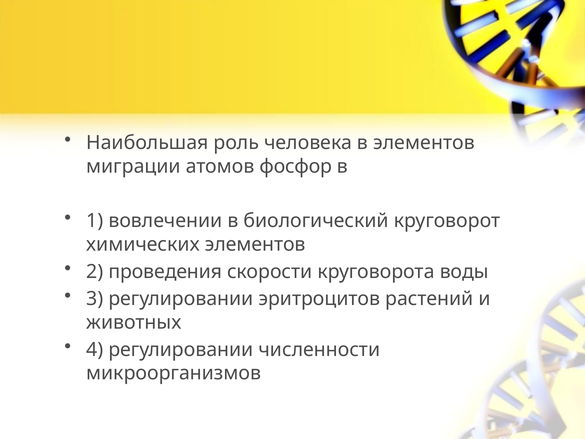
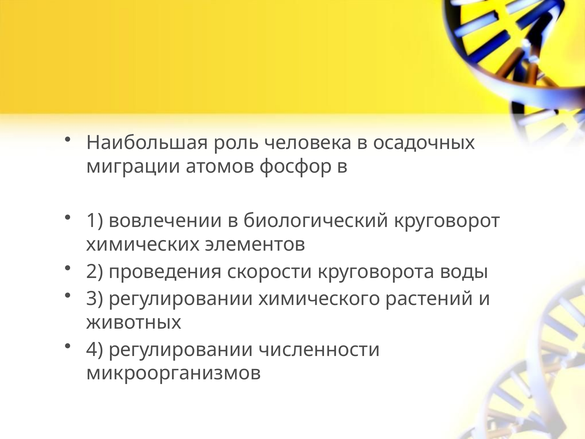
в элементов: элементов -> осадочных (424, 143)
эритроцитов: эритроцитов -> химического (319, 299)
